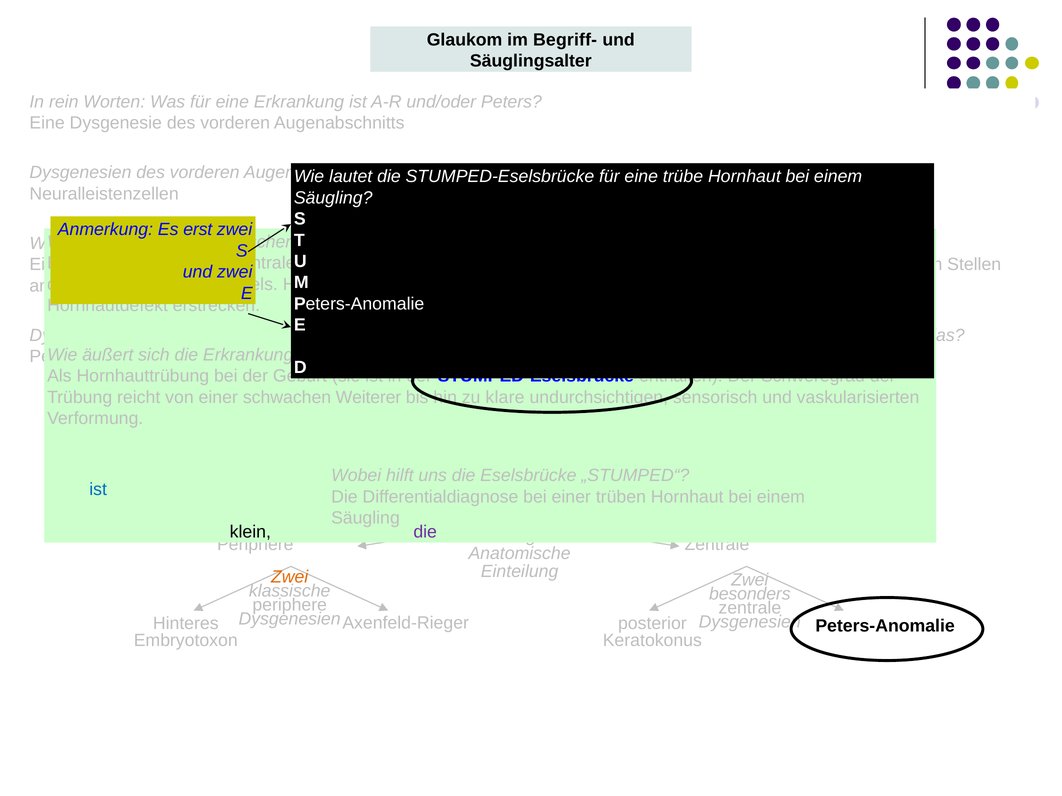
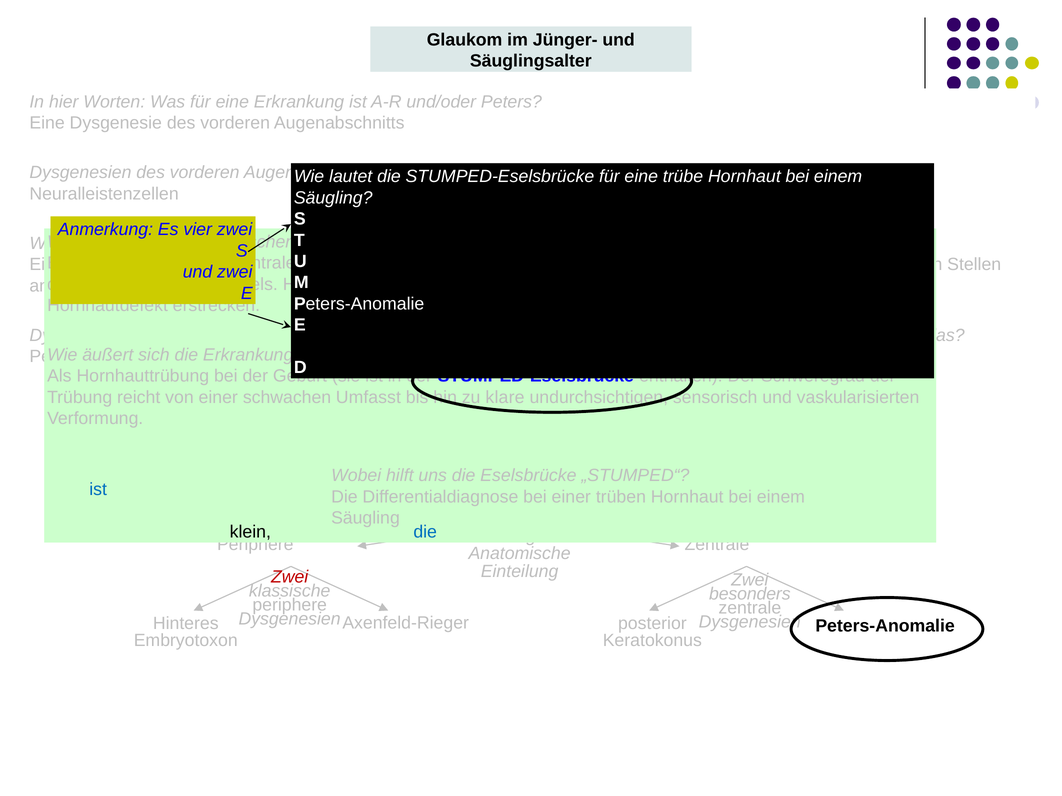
Begriff-: Begriff- -> Jünger- (565, 40)
rein: rein -> hier (64, 102)
erst: erst -> vier (198, 230)
Weiterer: Weiterer -> Umfasst (368, 398)
die colour: purple -> blue (425, 532)
Zwei colour: orange -> red (290, 577)
